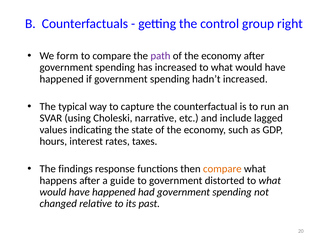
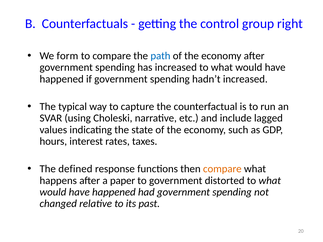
path colour: purple -> blue (160, 56)
findings: findings -> defined (75, 169)
guide: guide -> paper (123, 181)
